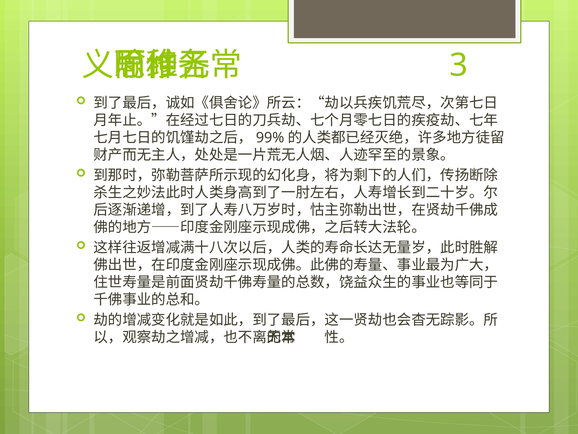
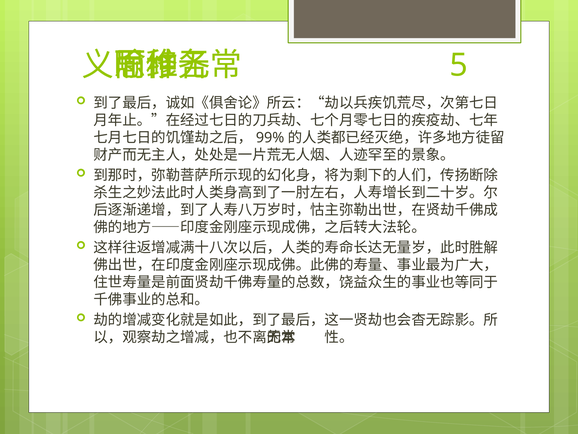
3: 3 -> 5 (459, 65)
